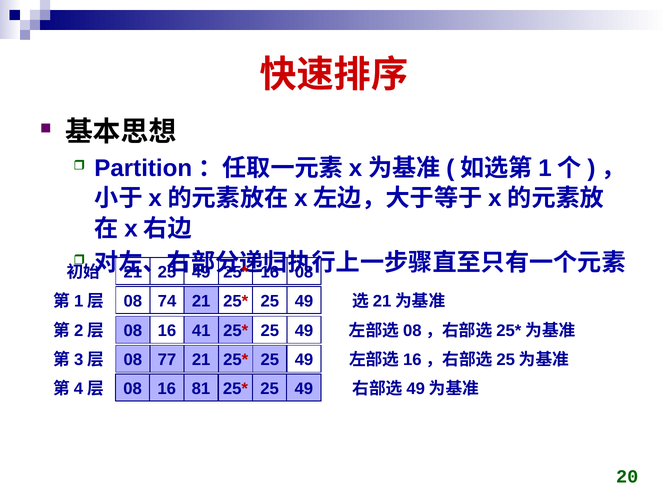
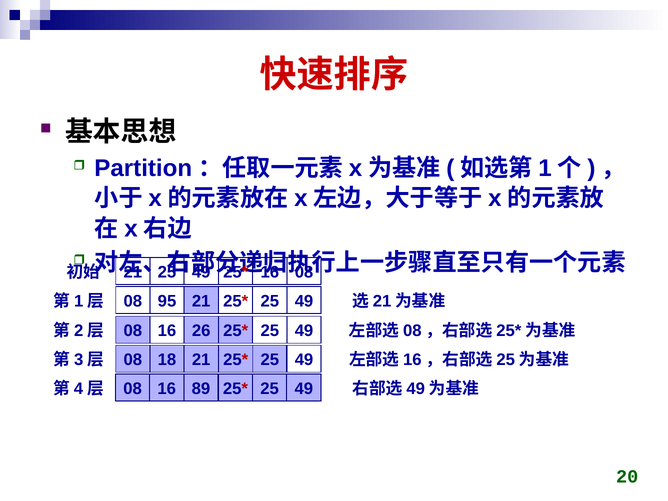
74: 74 -> 95 (167, 301)
41: 41 -> 26 (201, 331)
77: 77 -> 18 (167, 360)
81: 81 -> 89 (201, 389)
